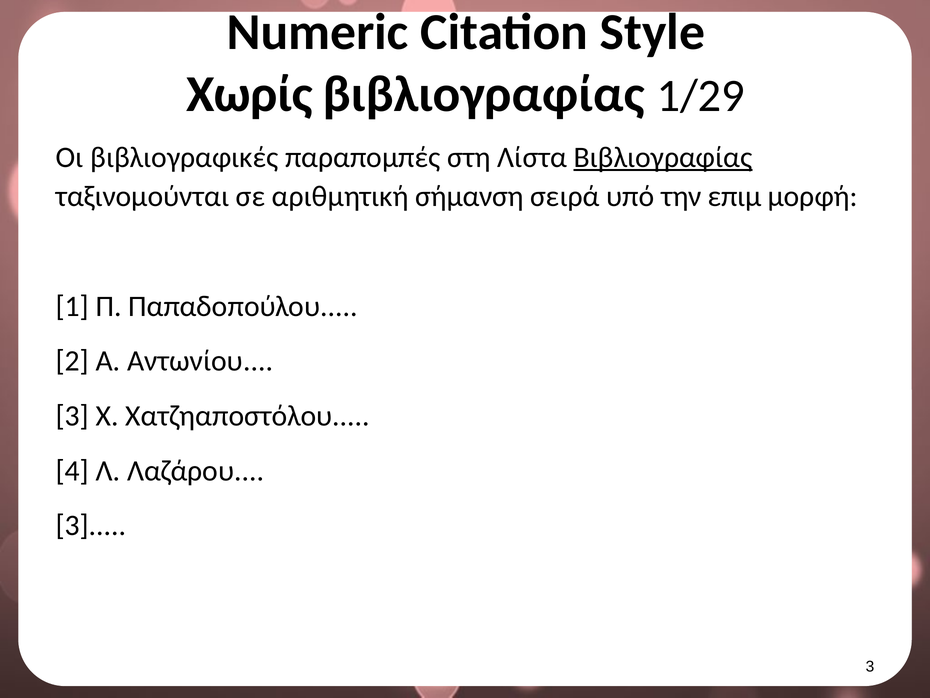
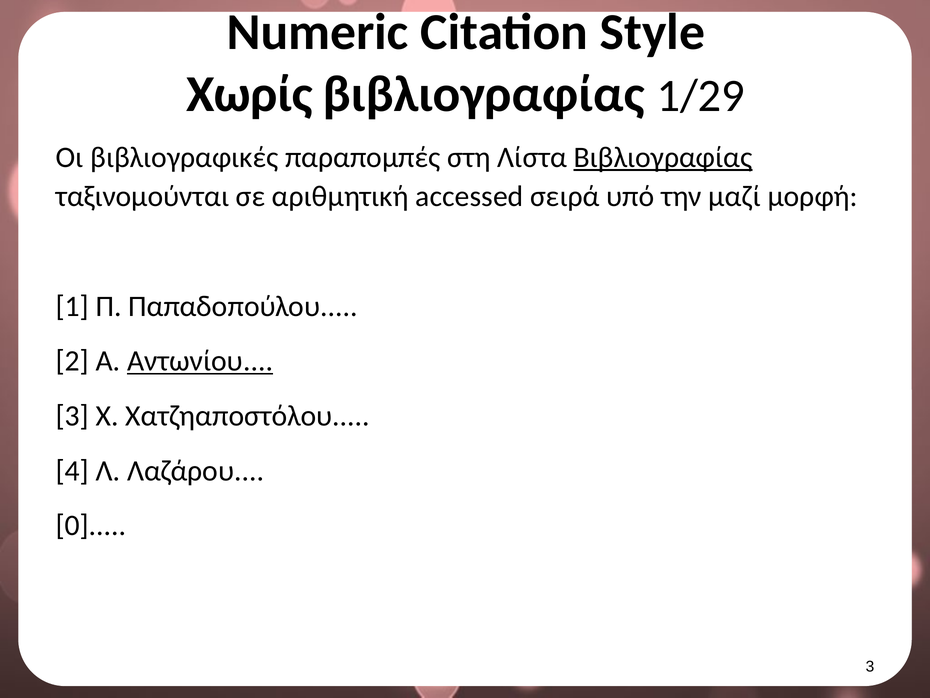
σήμανση: σήμανση -> accessed (469, 196)
επιμ: επιμ -> μαζί (734, 196)
Αντωνίου underline: none -> present (200, 361)
3: 3 -> 0 (91, 525)
